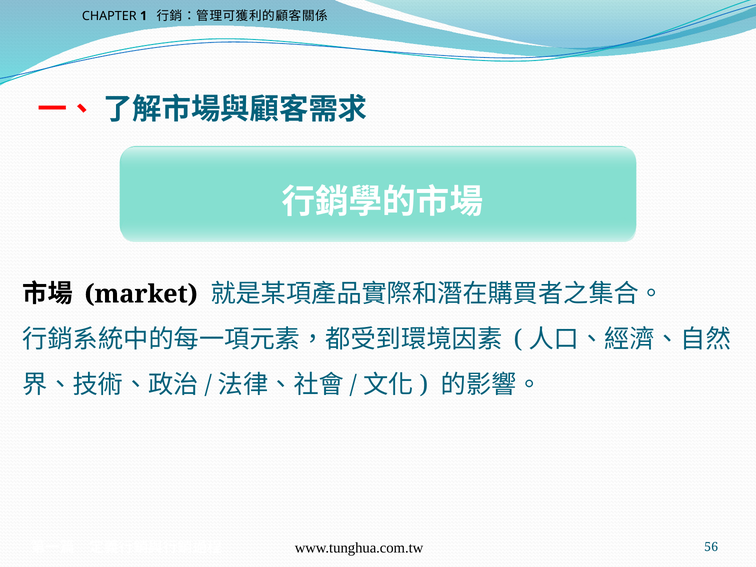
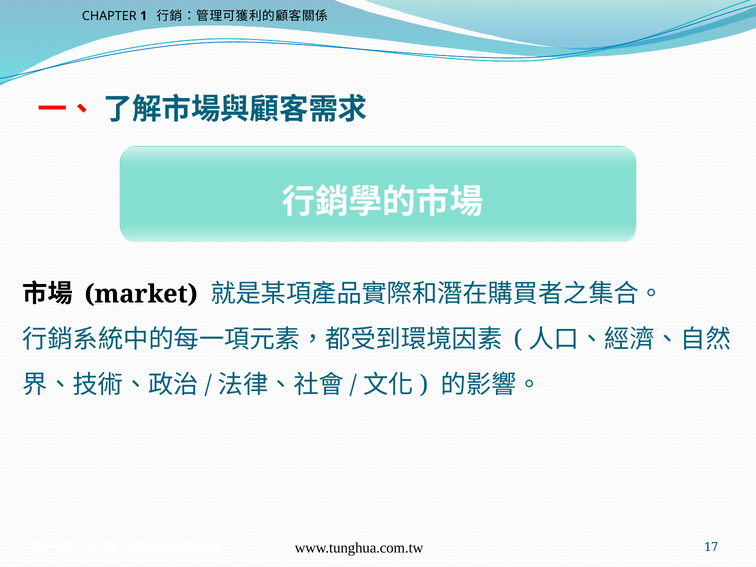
56: 56 -> 17 (711, 547)
